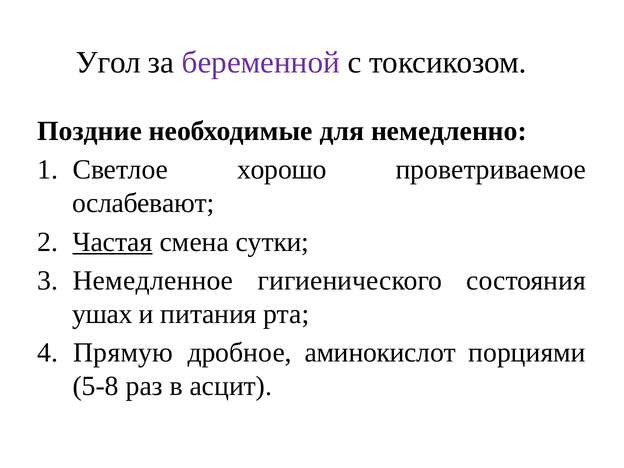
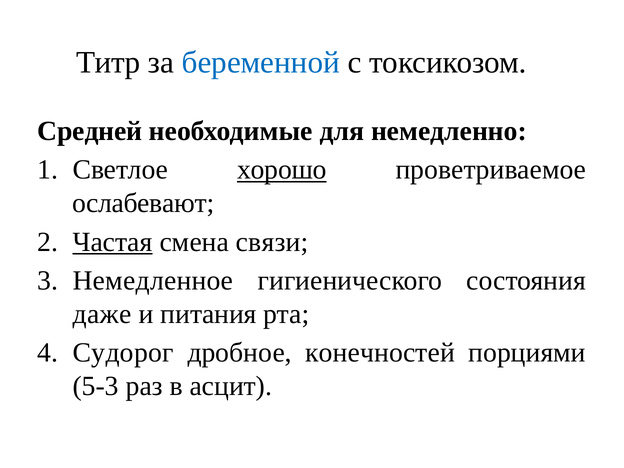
Угол: Угол -> Титр (108, 62)
беременной colour: purple -> blue (261, 62)
Поздние: Поздние -> Средней (90, 131)
хорошо underline: none -> present (282, 170)
сутки: сутки -> связи (272, 242)
ушах: ушах -> даже (102, 314)
Прямую: Прямую -> Судорог (123, 353)
аминокислот: аминокислот -> конечностей (380, 353)
5-8: 5-8 -> 5-3 (96, 386)
